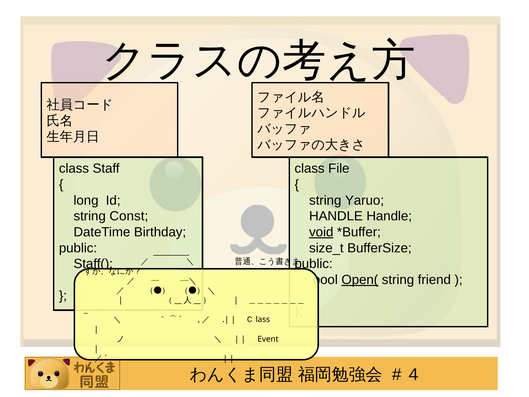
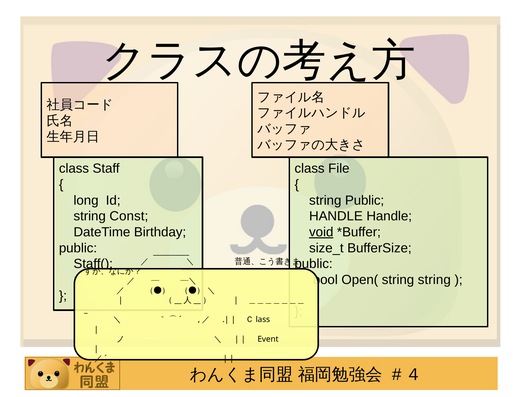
string Yaruo: Yaruo -> Public (365, 200)
Open( underline: present -> none (360, 280)
string friend: friend -> string (434, 280)
